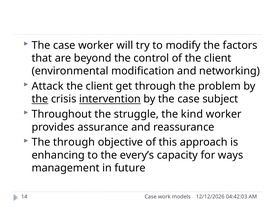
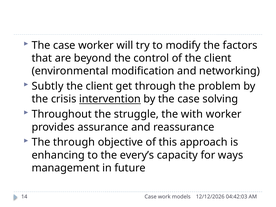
Attack: Attack -> Subtly (48, 86)
the underline: present -> none (40, 99)
subject: subject -> solving (220, 99)
kind: kind -> with (192, 114)
